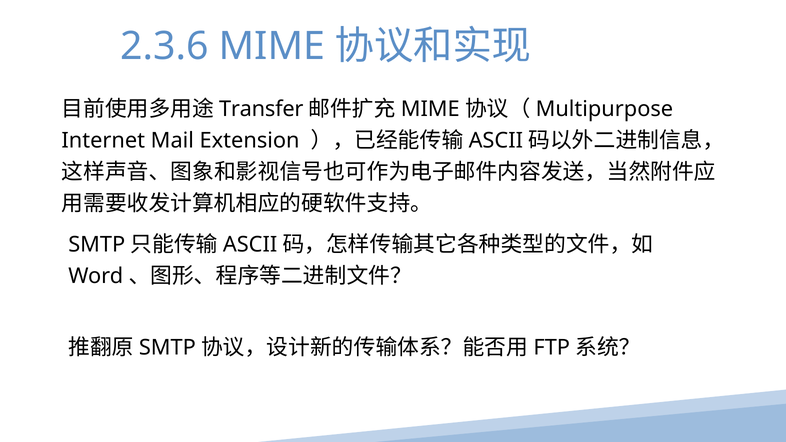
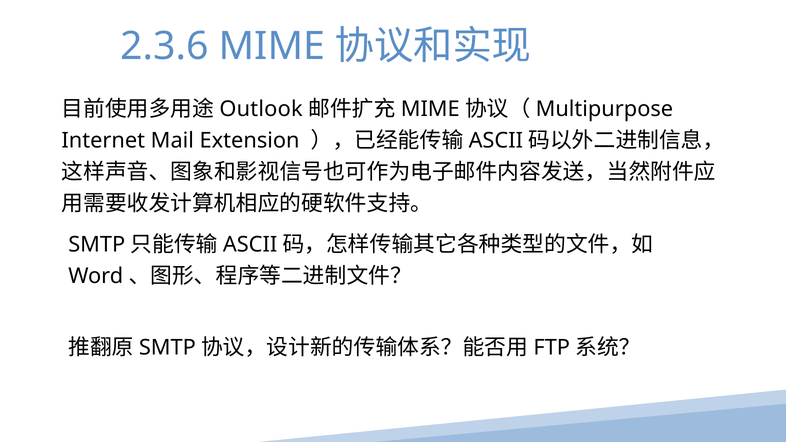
Transfer: Transfer -> Outlook (261, 109)
